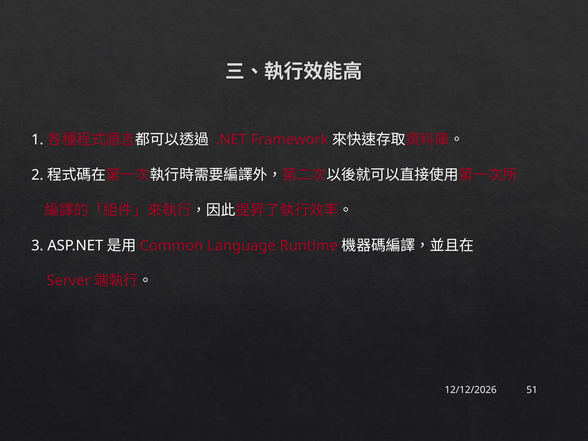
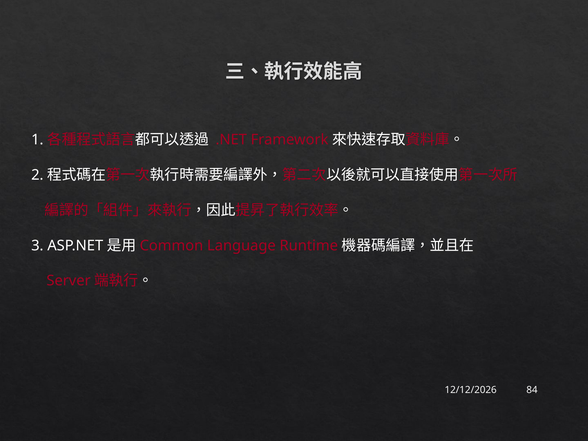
51: 51 -> 84 (532, 390)
